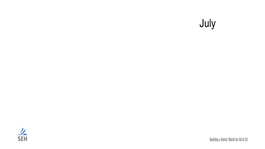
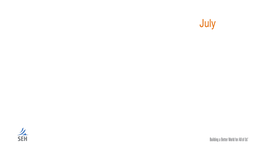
July colour: black -> orange (208, 23)
